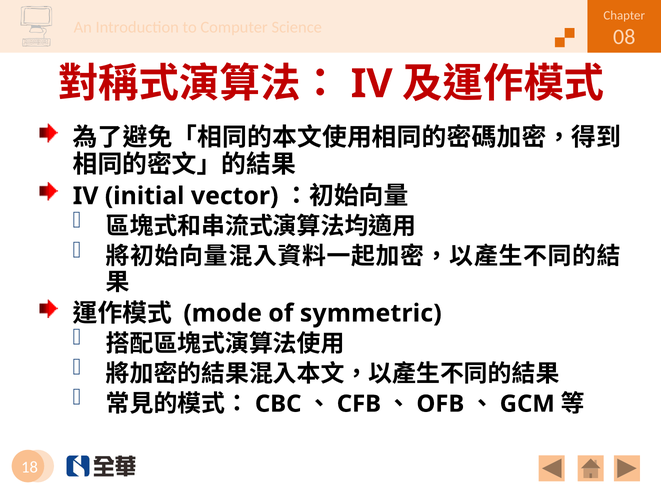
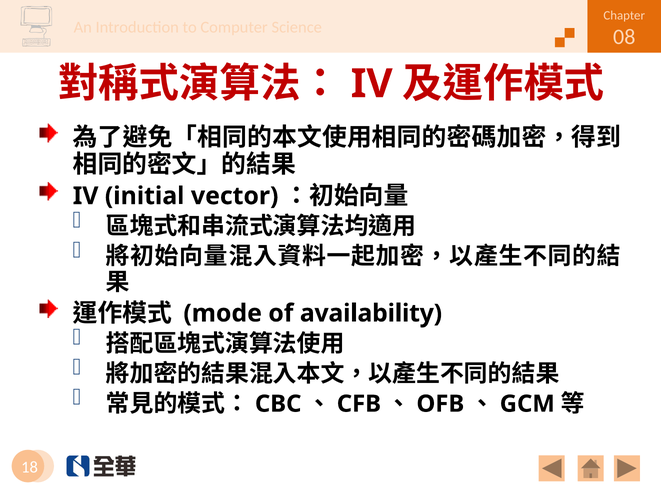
symmetric: symmetric -> availability (371, 313)
